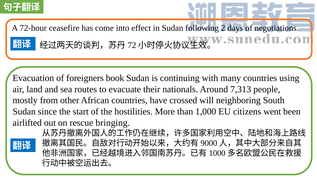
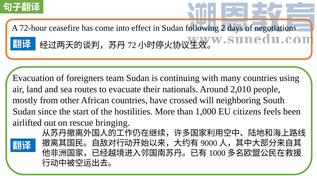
book: book -> team (115, 78)
7,313: 7,313 -> 2,010 (241, 89)
went: went -> feels (272, 111)
